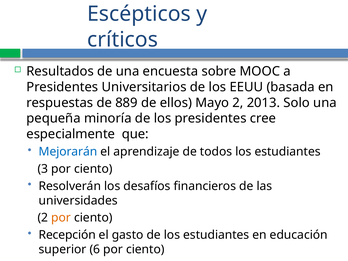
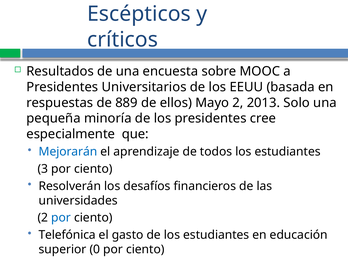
por colour: orange -> blue (61, 218)
Recepción: Recepción -> Telefónica (67, 235)
6: 6 -> 0 (95, 249)
